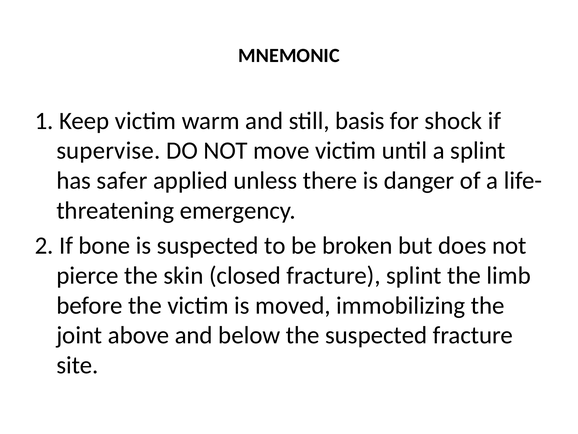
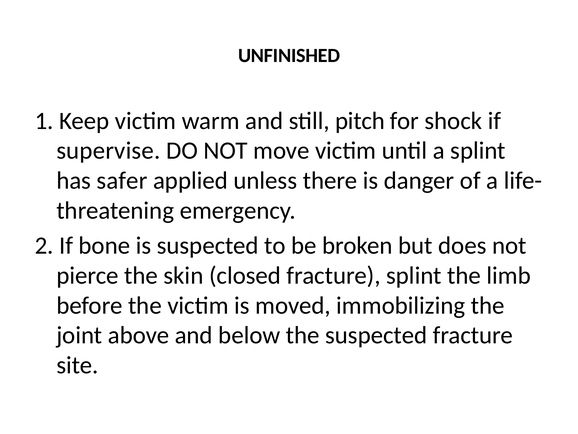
MNEMONIC: MNEMONIC -> UNFINISHED (289, 55)
basis: basis -> pitch (360, 121)
